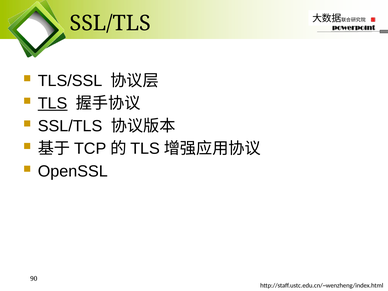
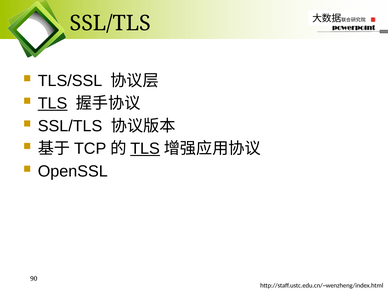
TLS underline: none -> present (145, 149)
